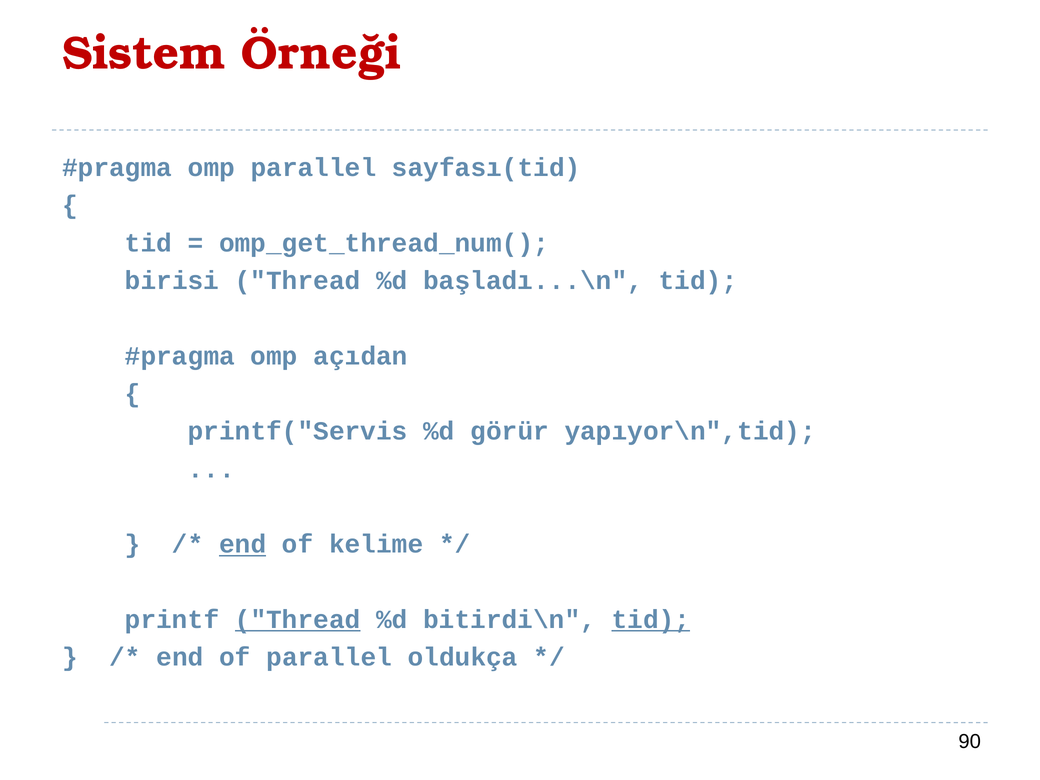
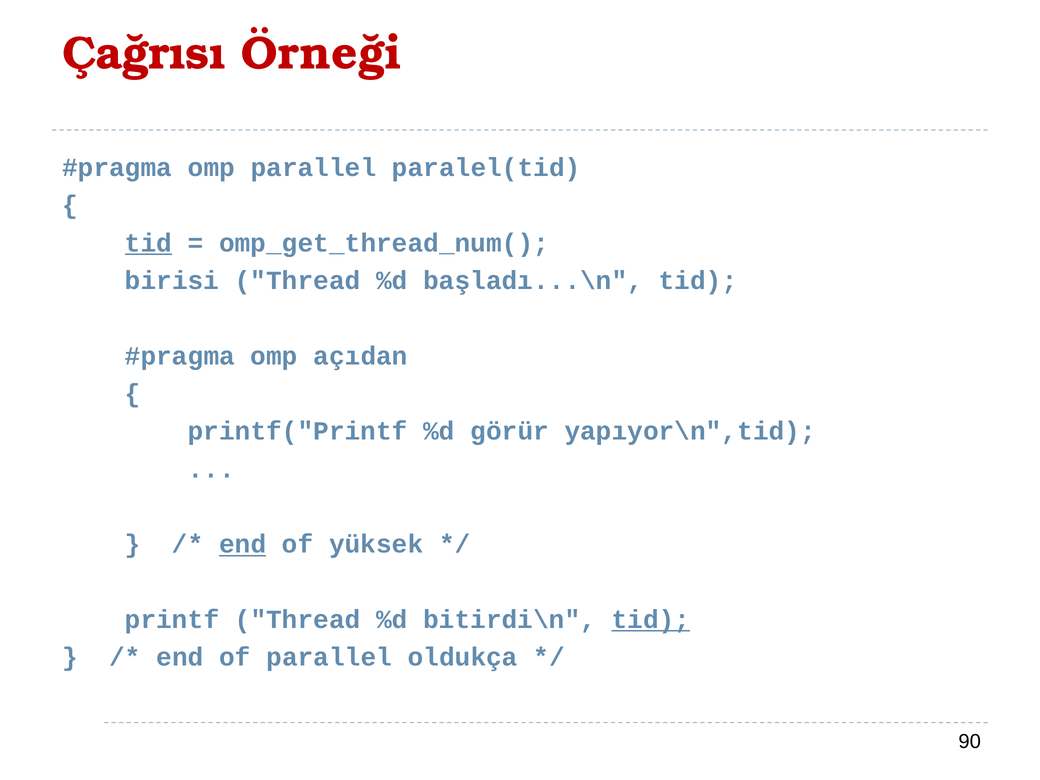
Sistem: Sistem -> Çağrısı (144, 53)
sayfası(tid: sayfası(tid -> paralel(tid (486, 168)
tid underline: none -> present (149, 243)
printf("Servis: printf("Servis -> printf("Printf (298, 431)
kelime: kelime -> yüksek (376, 544)
Thread underline: present -> none (298, 620)
